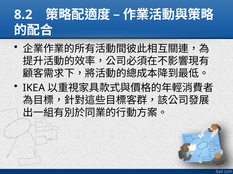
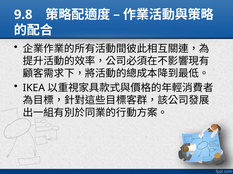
8.2: 8.2 -> 9.8 (23, 15)
